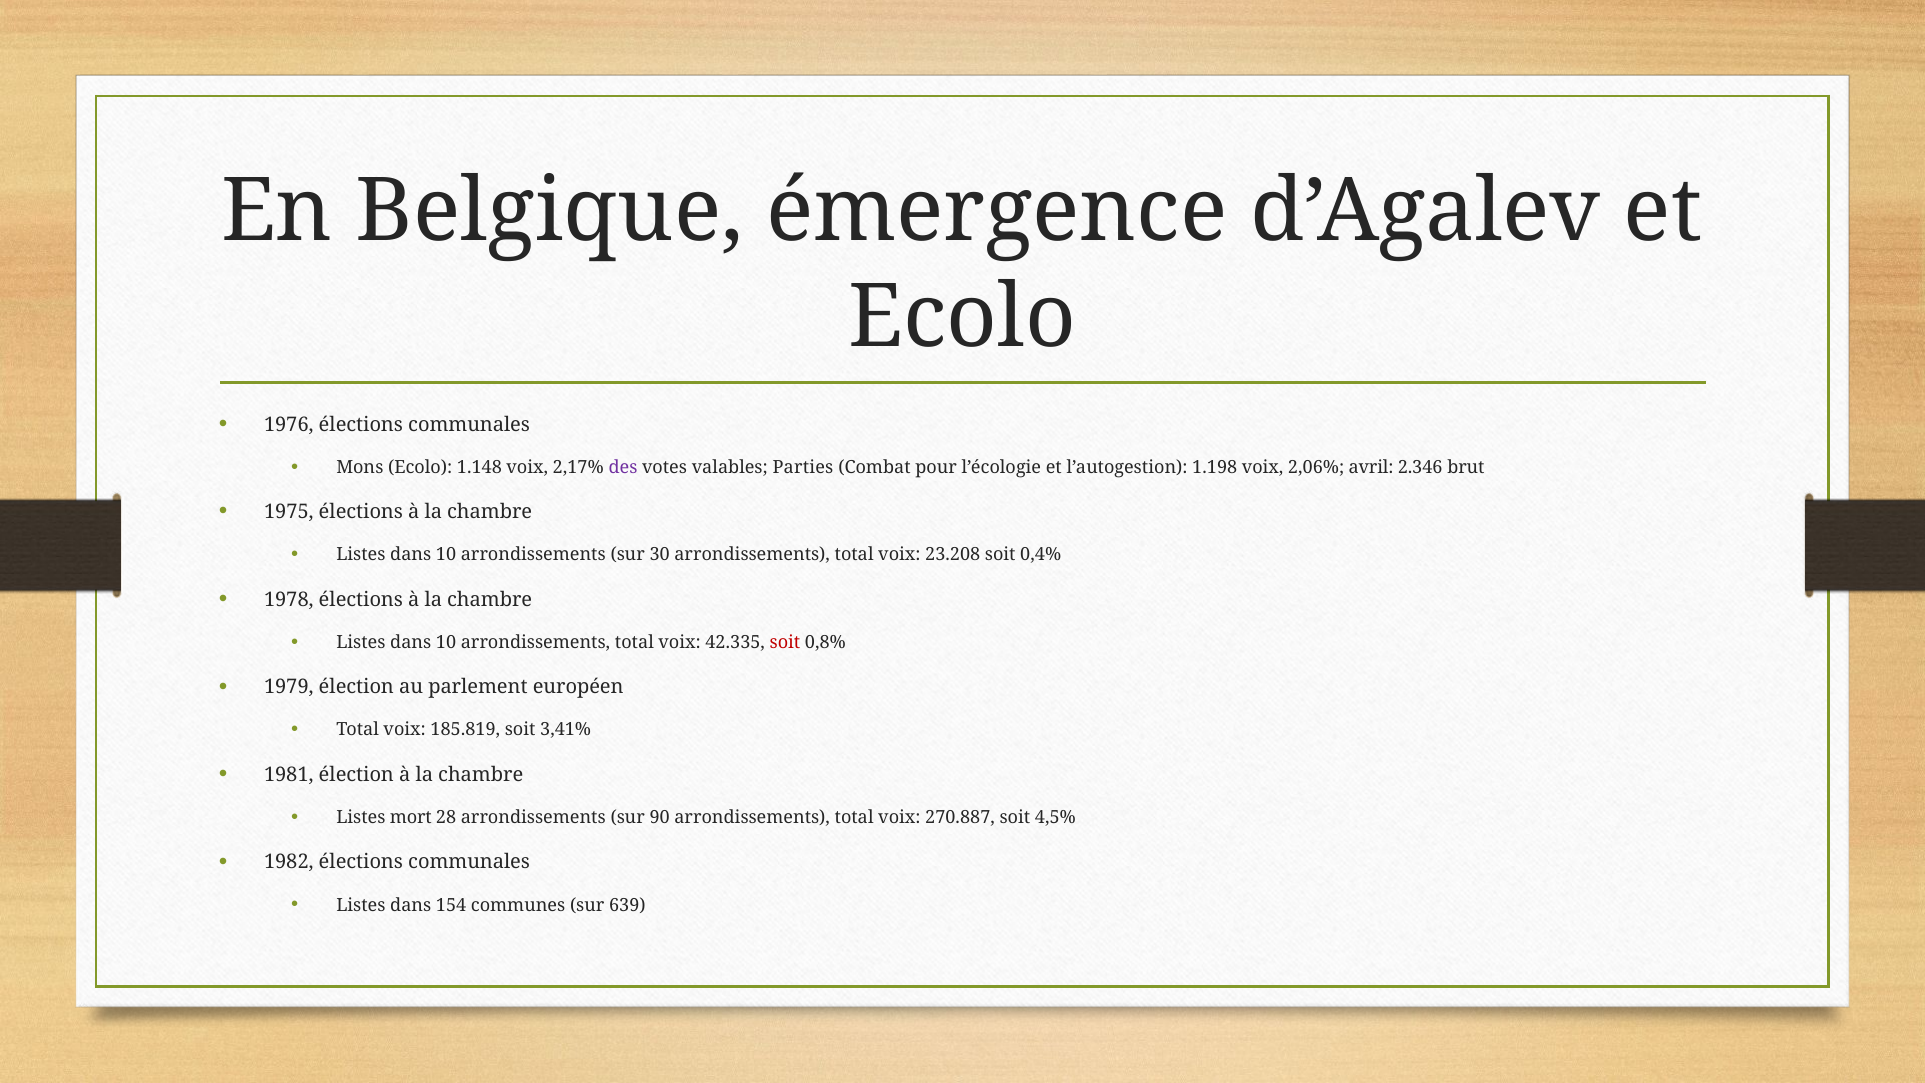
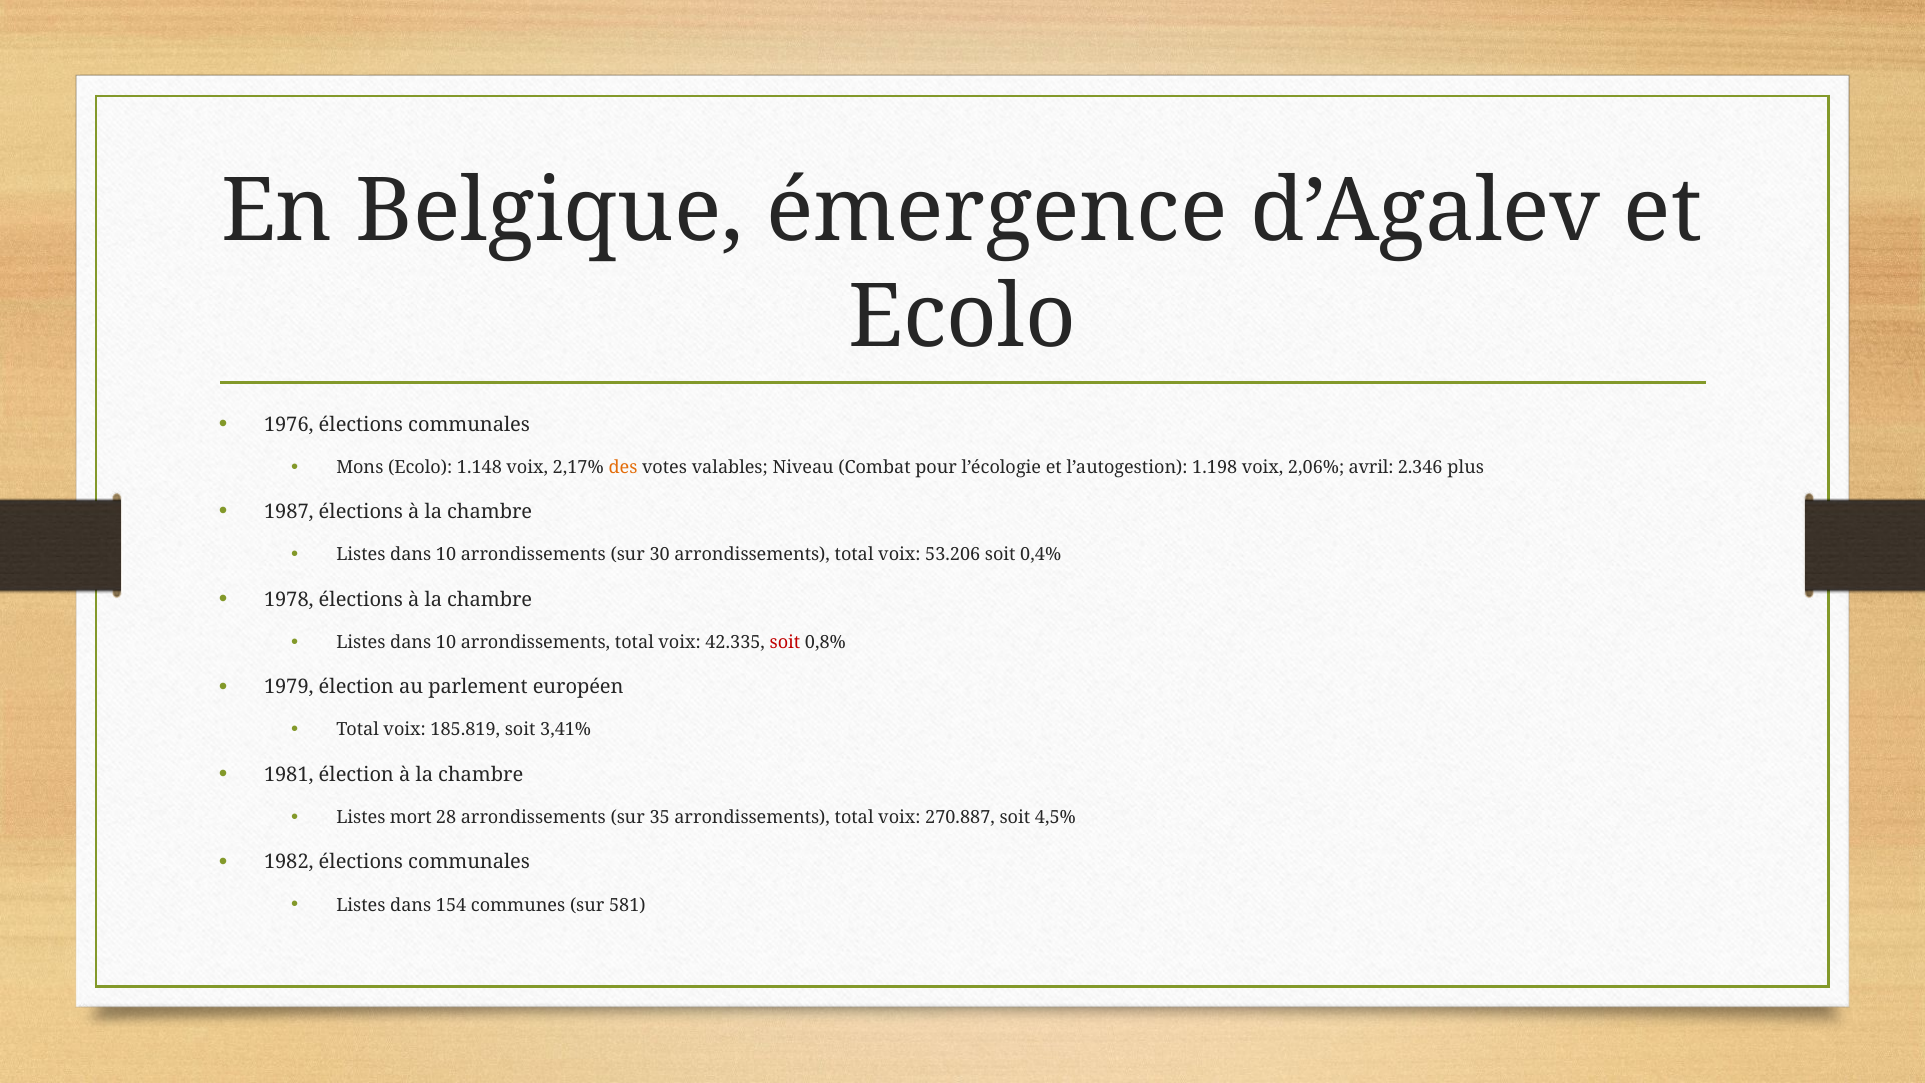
des colour: purple -> orange (623, 467)
Parties: Parties -> Niveau (803, 467)
brut: brut -> plus (1466, 467)
1975: 1975 -> 1987 (289, 512)
23.208: 23.208 -> 53.206 (953, 555)
90: 90 -> 35 (660, 817)
639: 639 -> 581 (627, 905)
